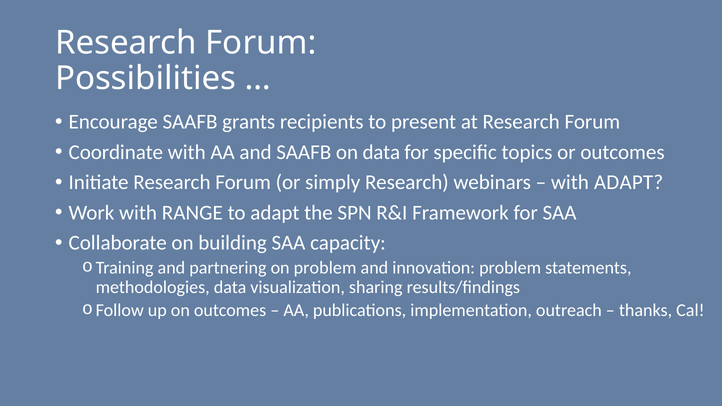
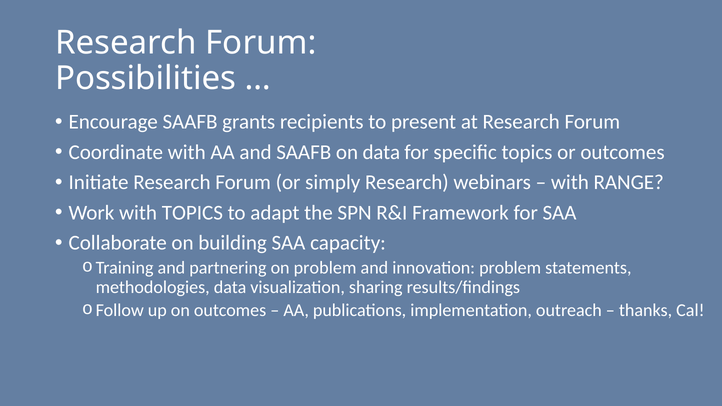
with ADAPT: ADAPT -> RANGE (629, 182)
with RANGE: RANGE -> TOPICS (192, 213)
